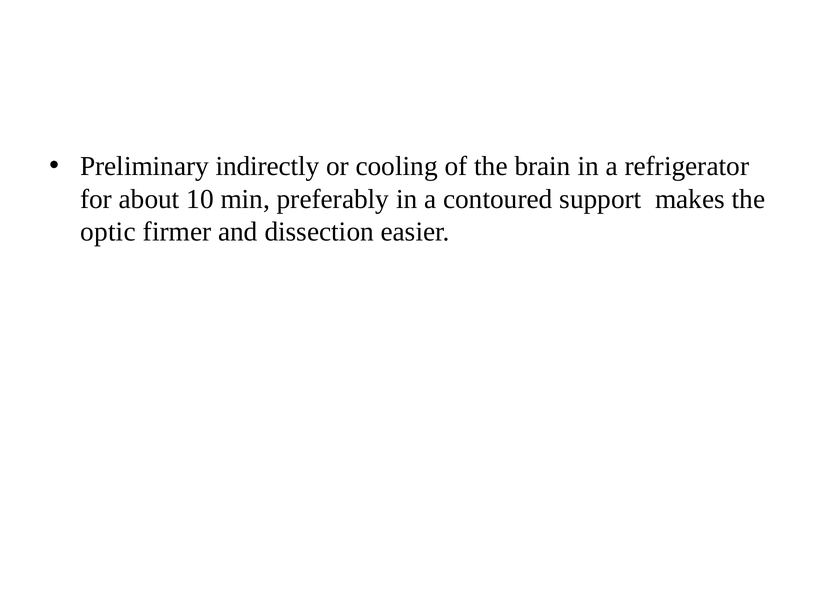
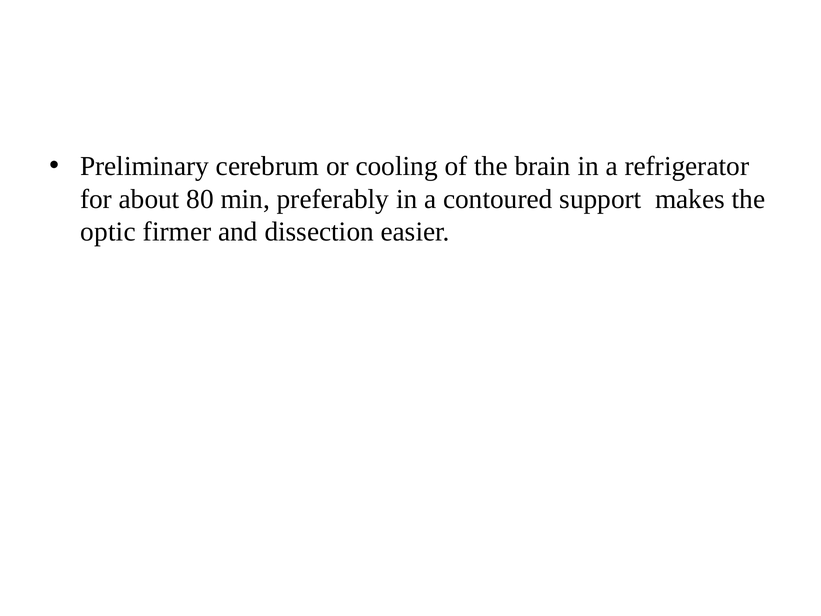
indirectly: indirectly -> cerebrum (268, 166)
10: 10 -> 80 (200, 199)
